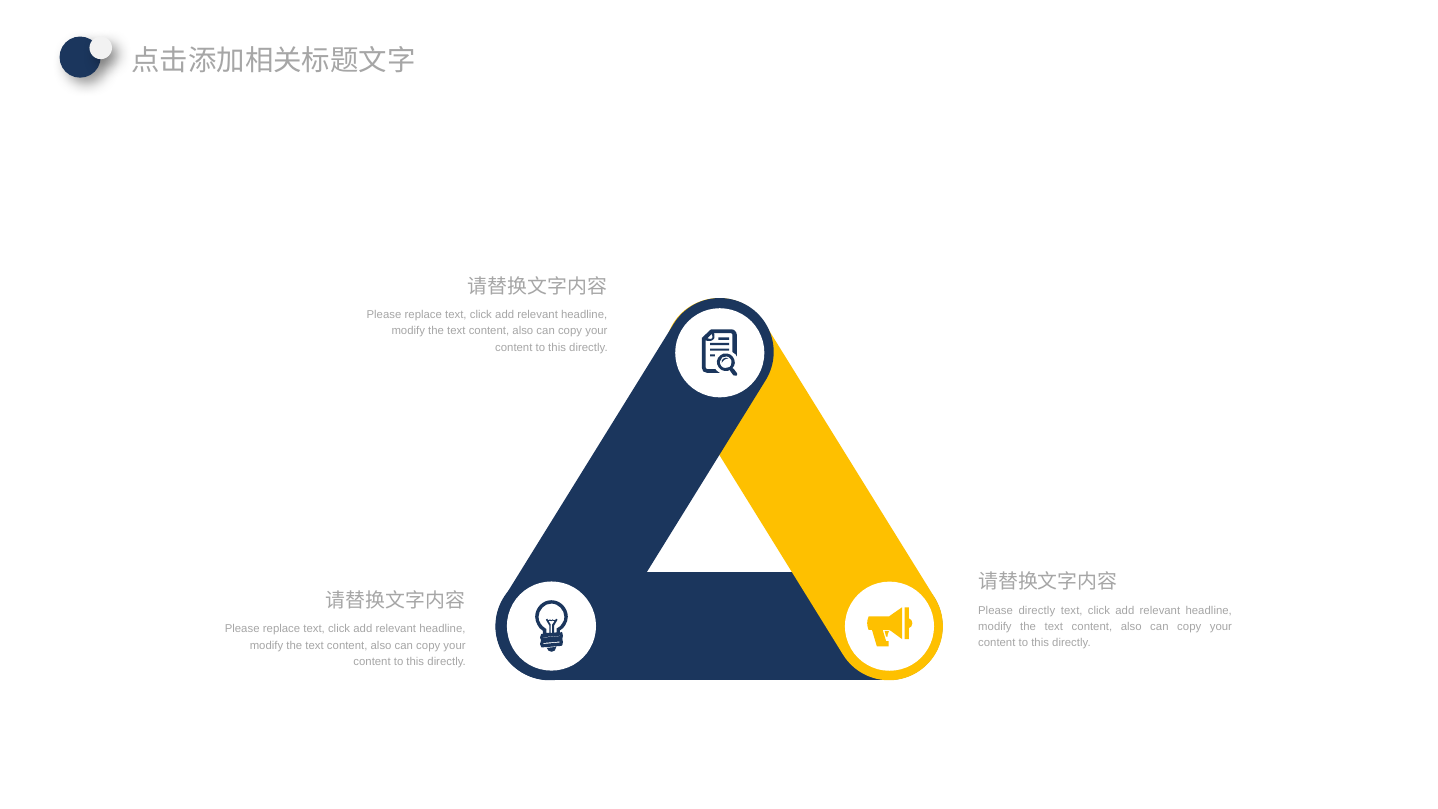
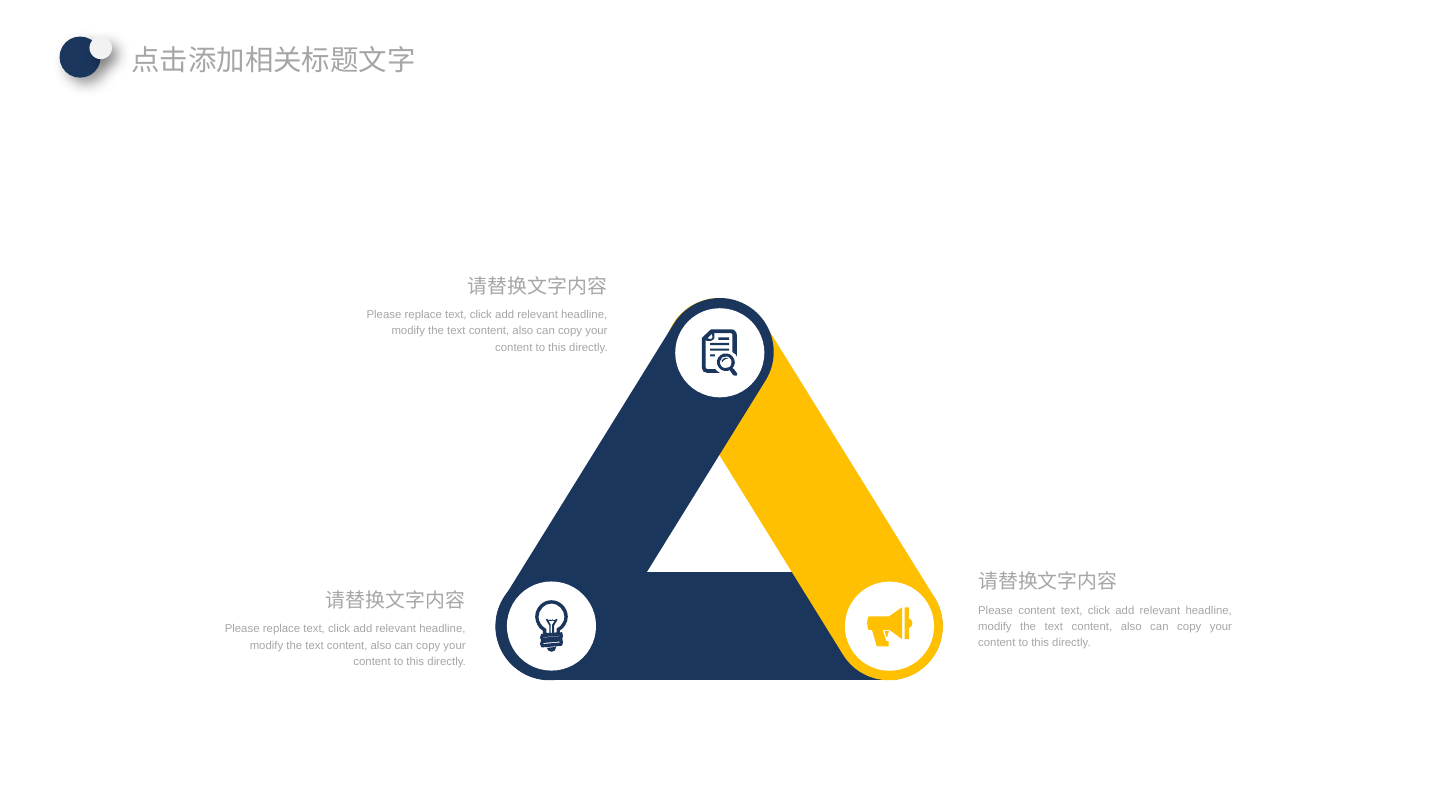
Please directly: directly -> content (1037, 610)
